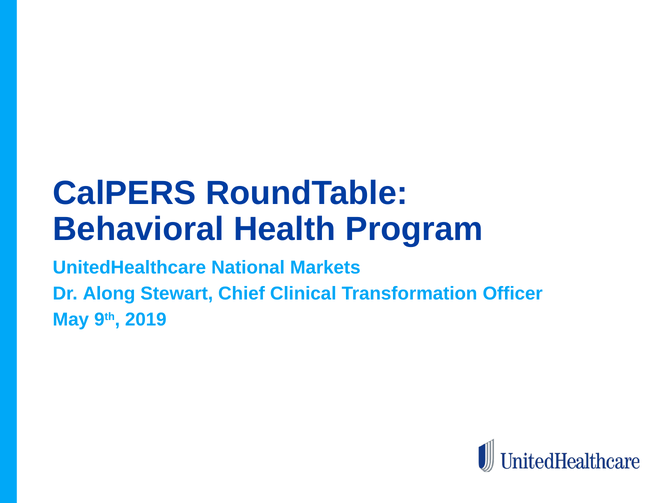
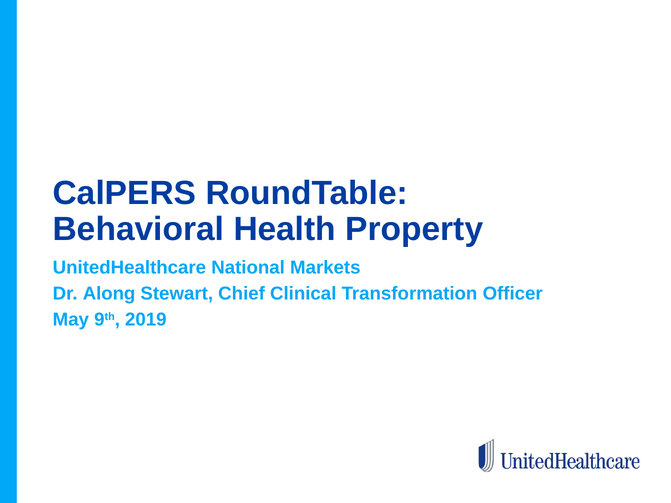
Program: Program -> Property (414, 229)
